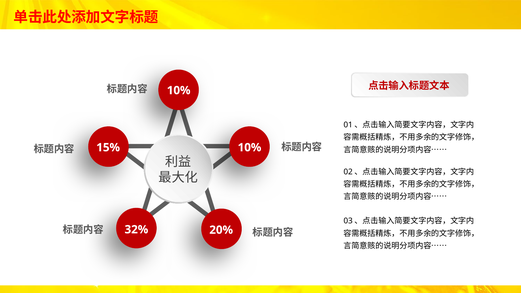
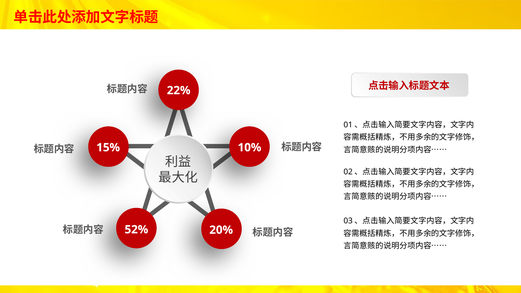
10%: 10% -> 22% (179, 90)
32%: 32% -> 52% (136, 230)
